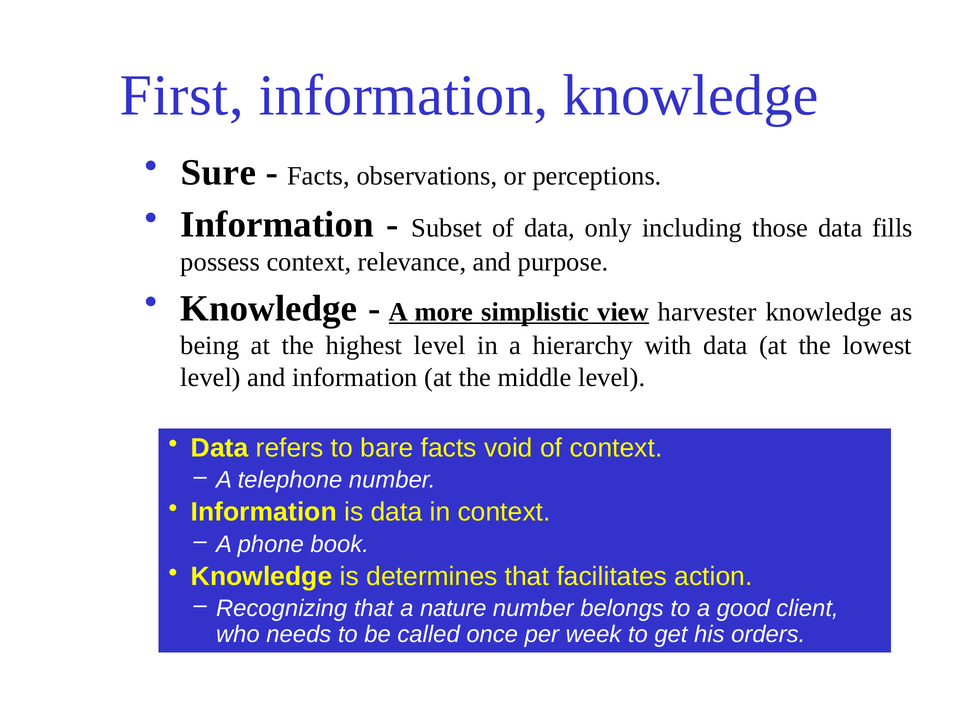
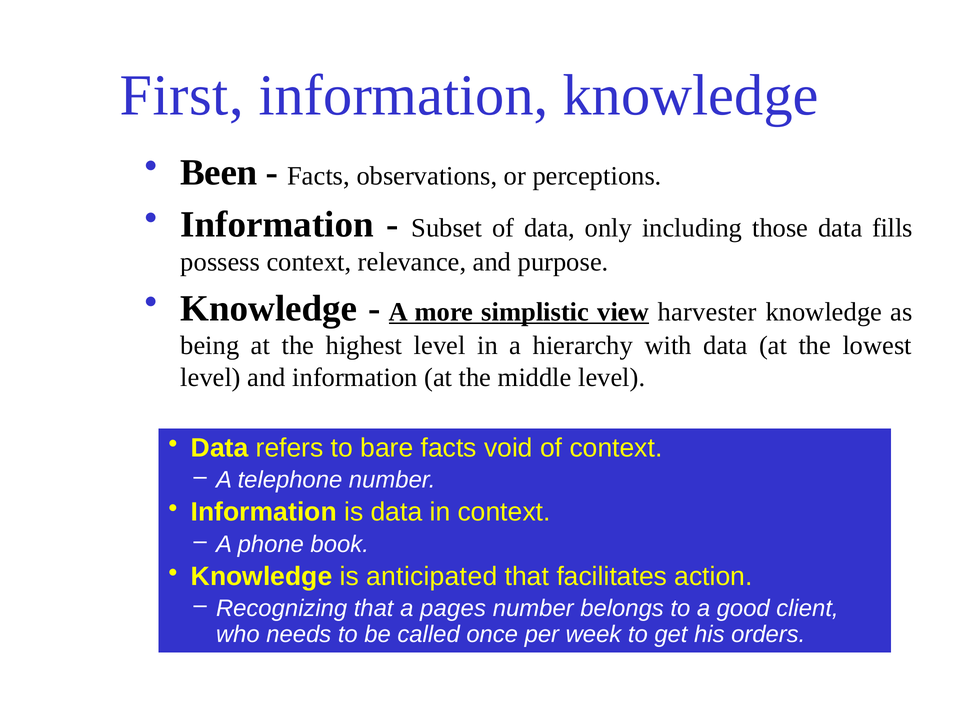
Sure: Sure -> Been (219, 173)
determines: determines -> anticipated (432, 577)
nature: nature -> pages (453, 609)
